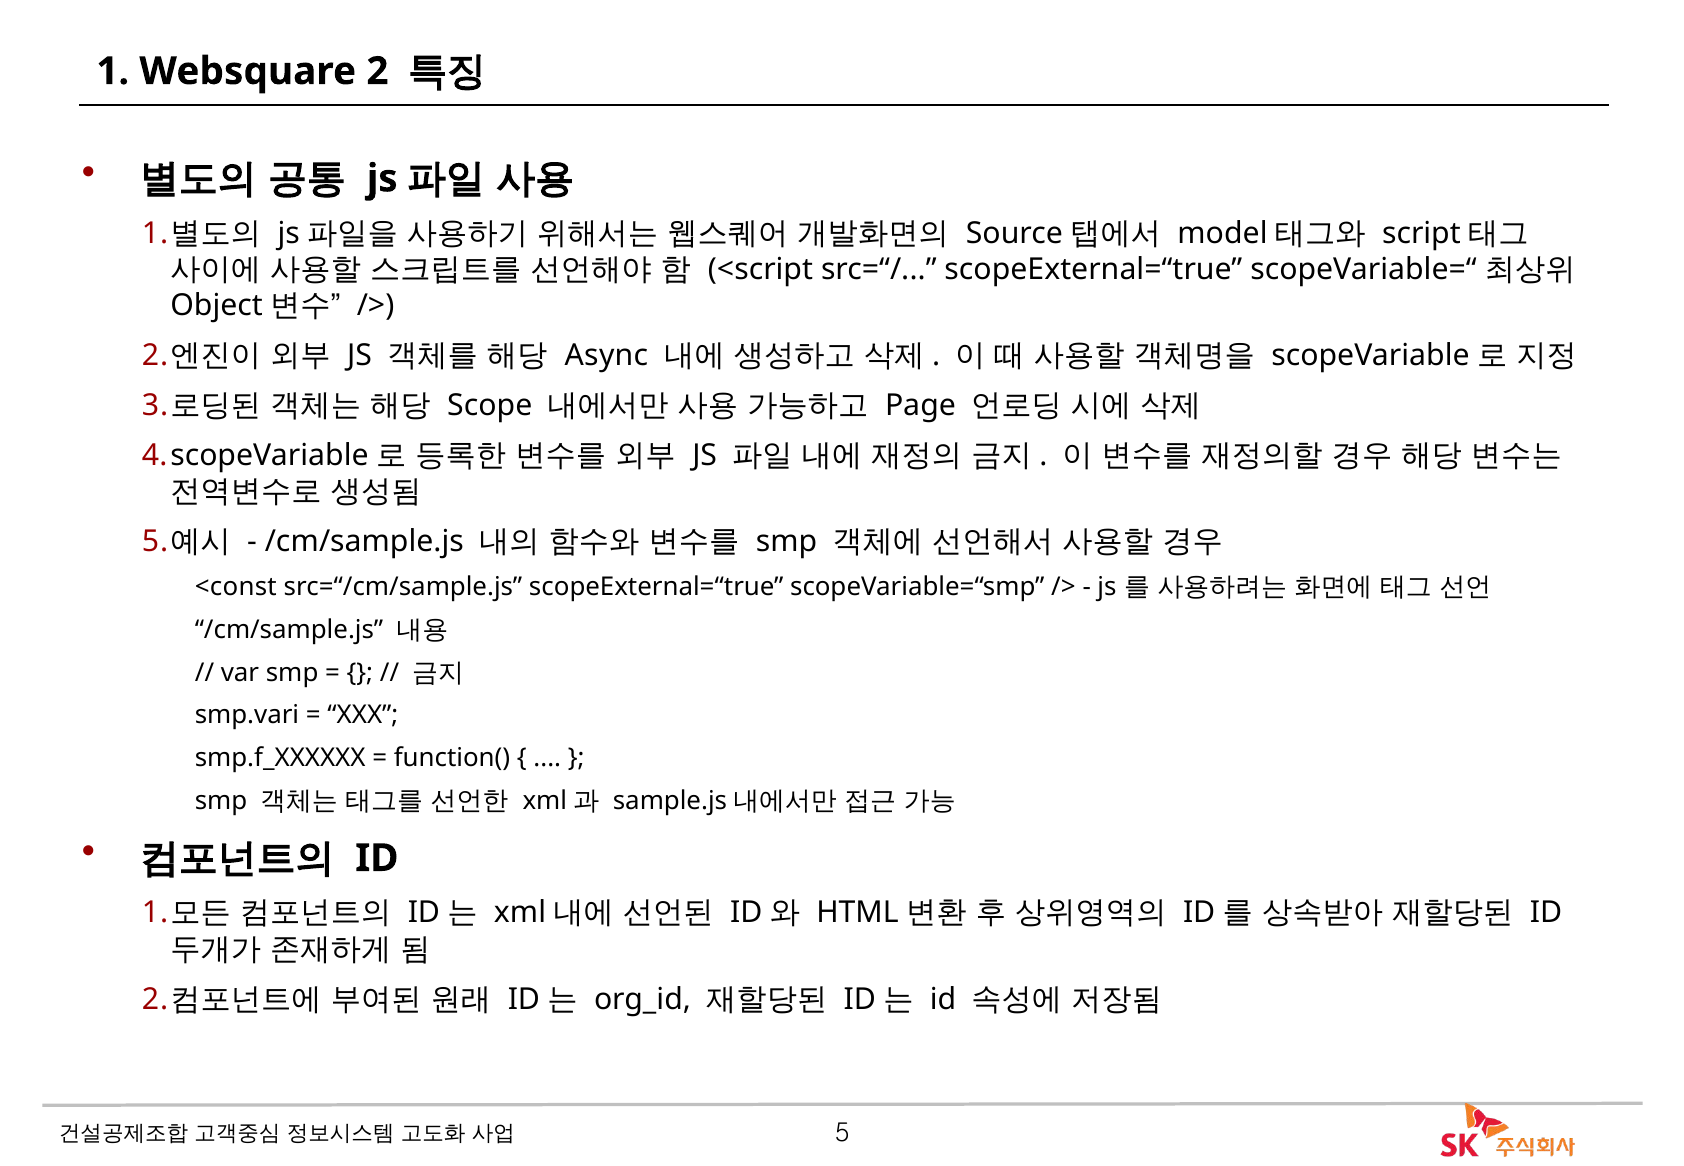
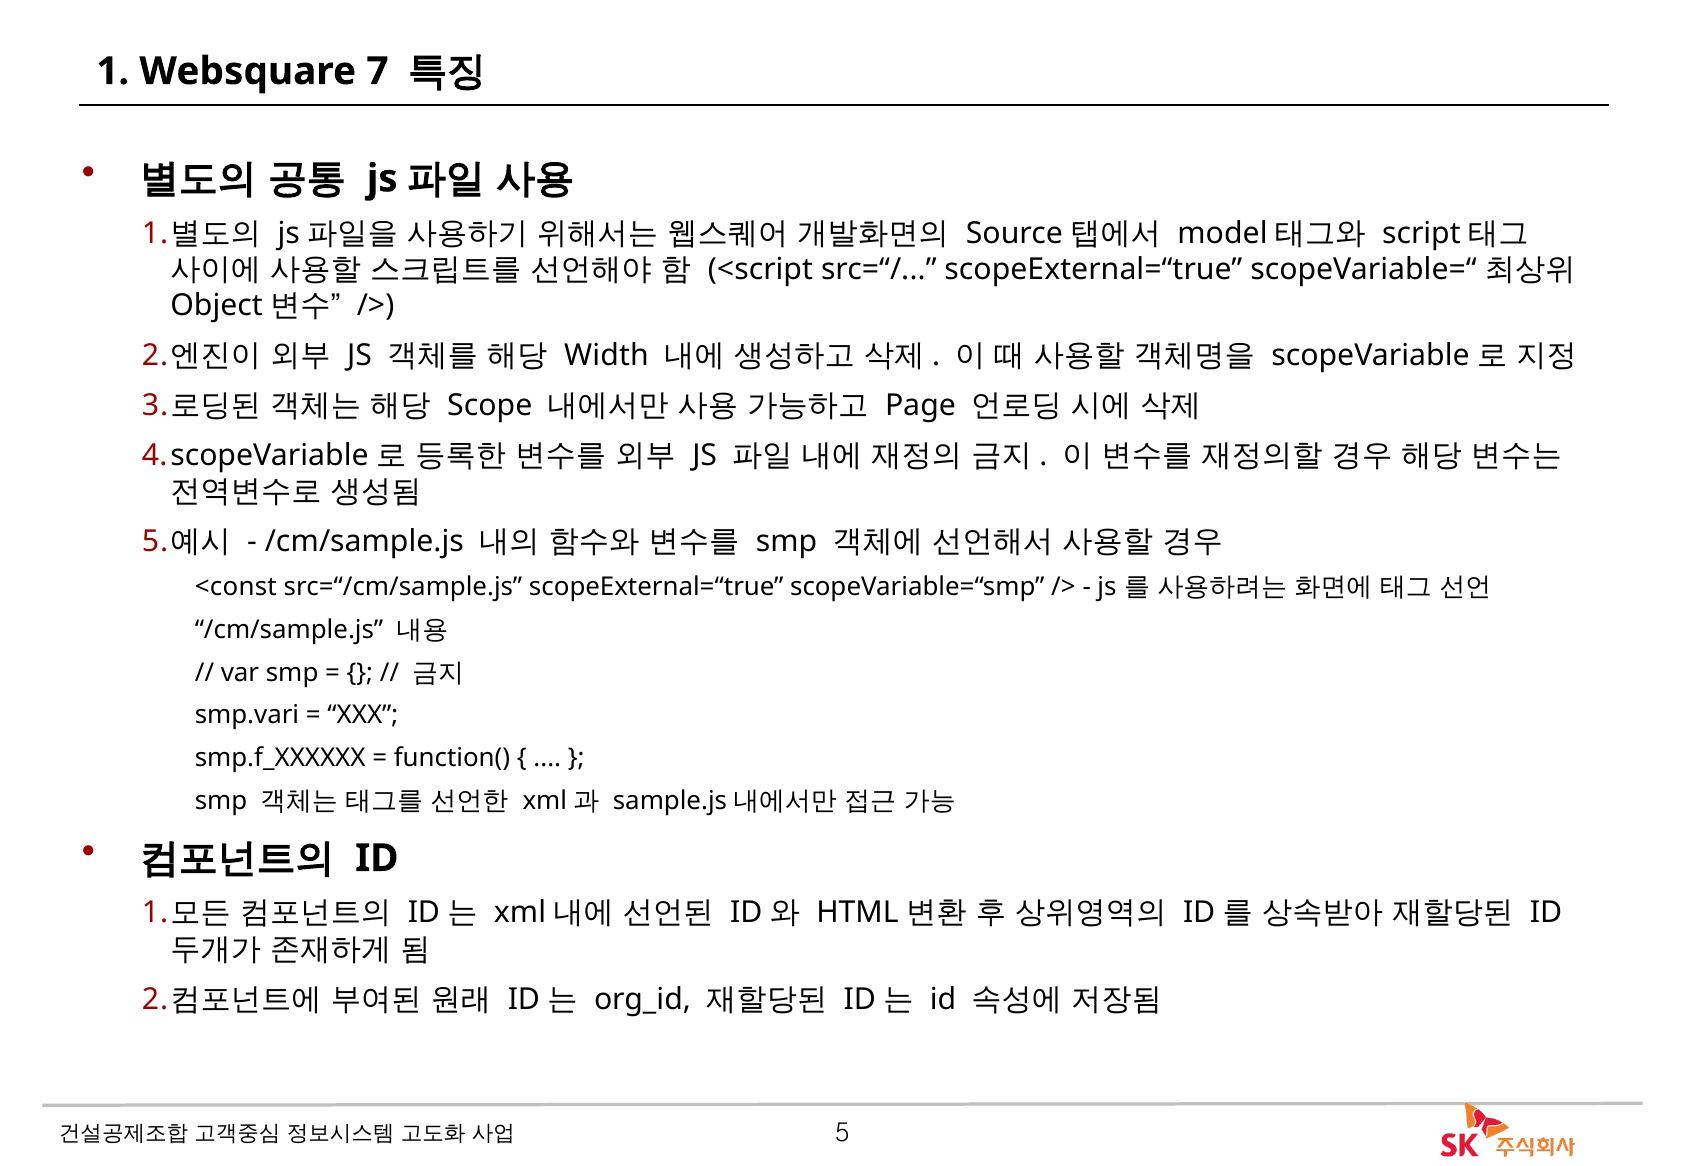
2: 2 -> 7 (377, 71)
Async: Async -> Width (606, 356)
